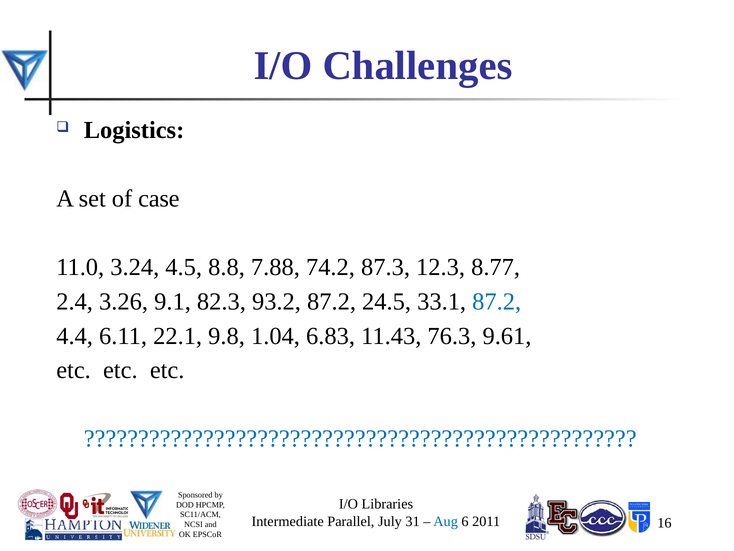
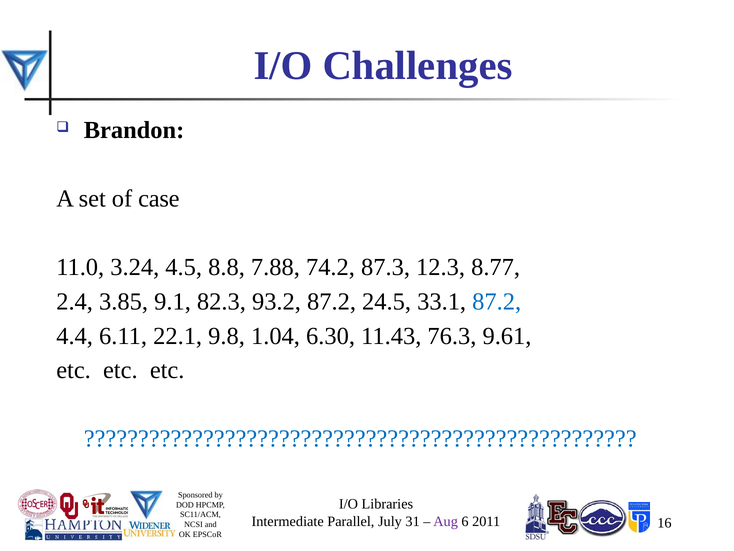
Logistics: Logistics -> Brandon (134, 130)
3.26: 3.26 -> 3.85 (124, 301)
6.83: 6.83 -> 6.30 (331, 336)
Aug colour: blue -> purple (446, 521)
